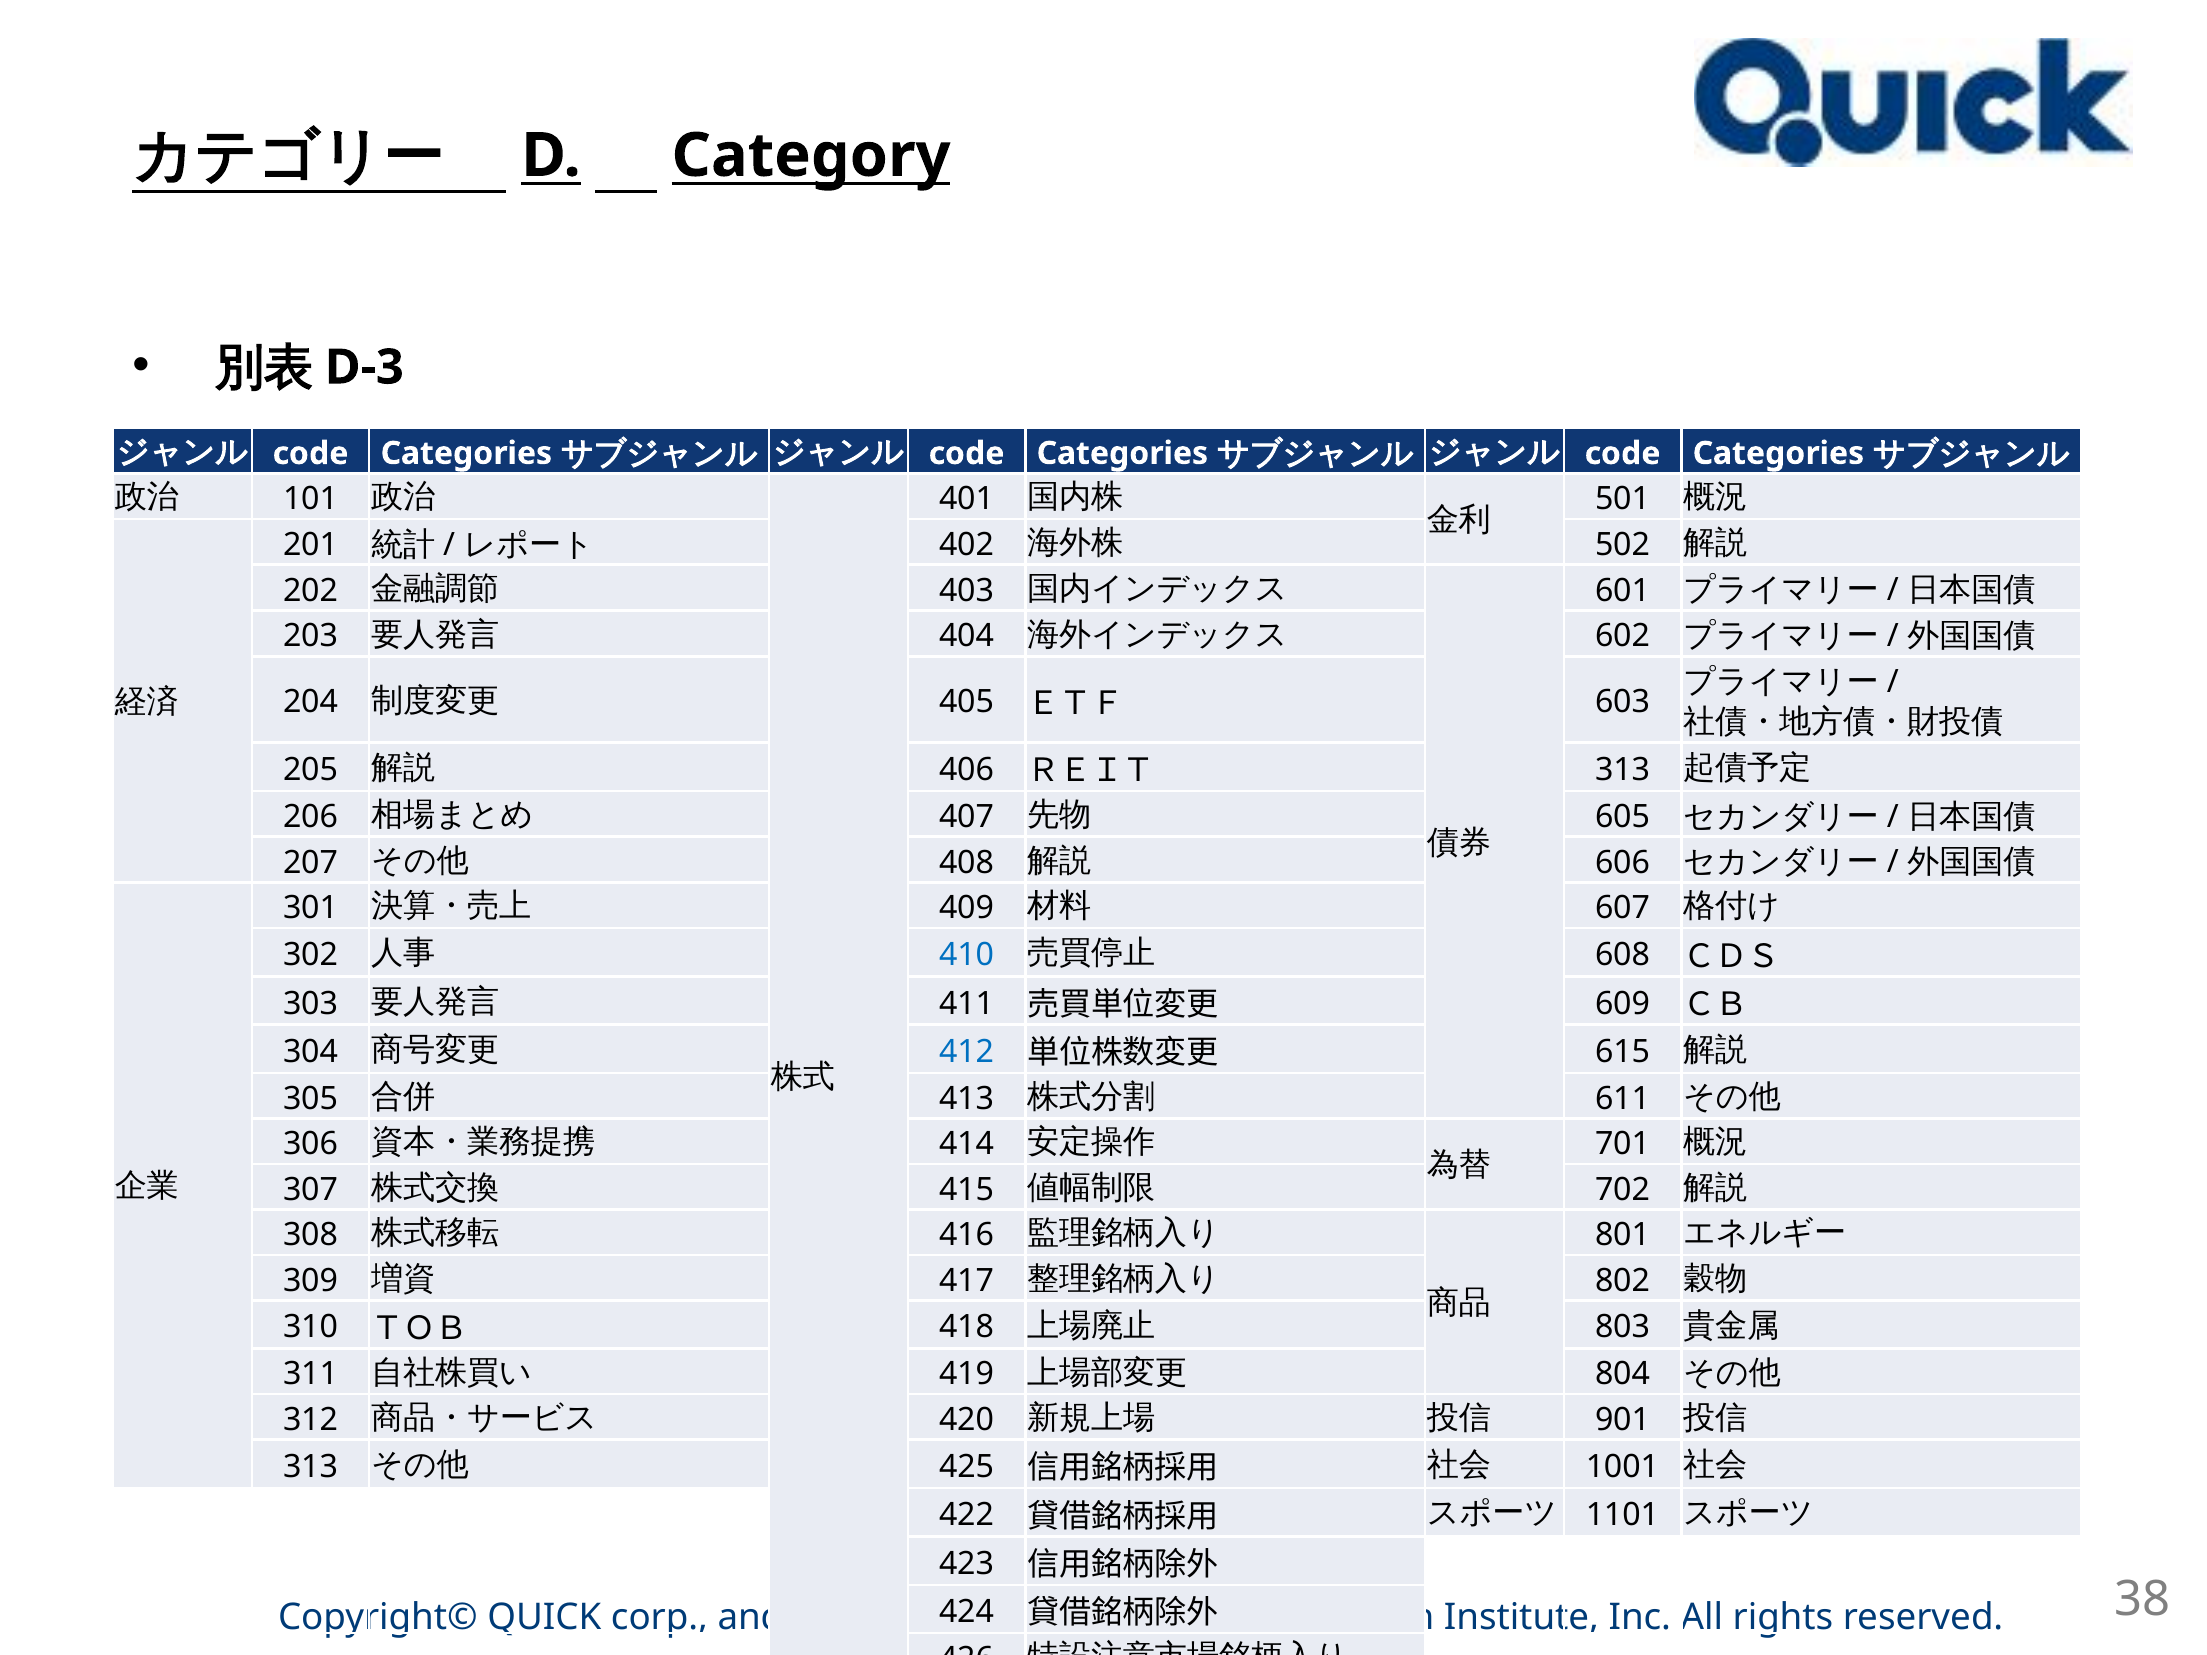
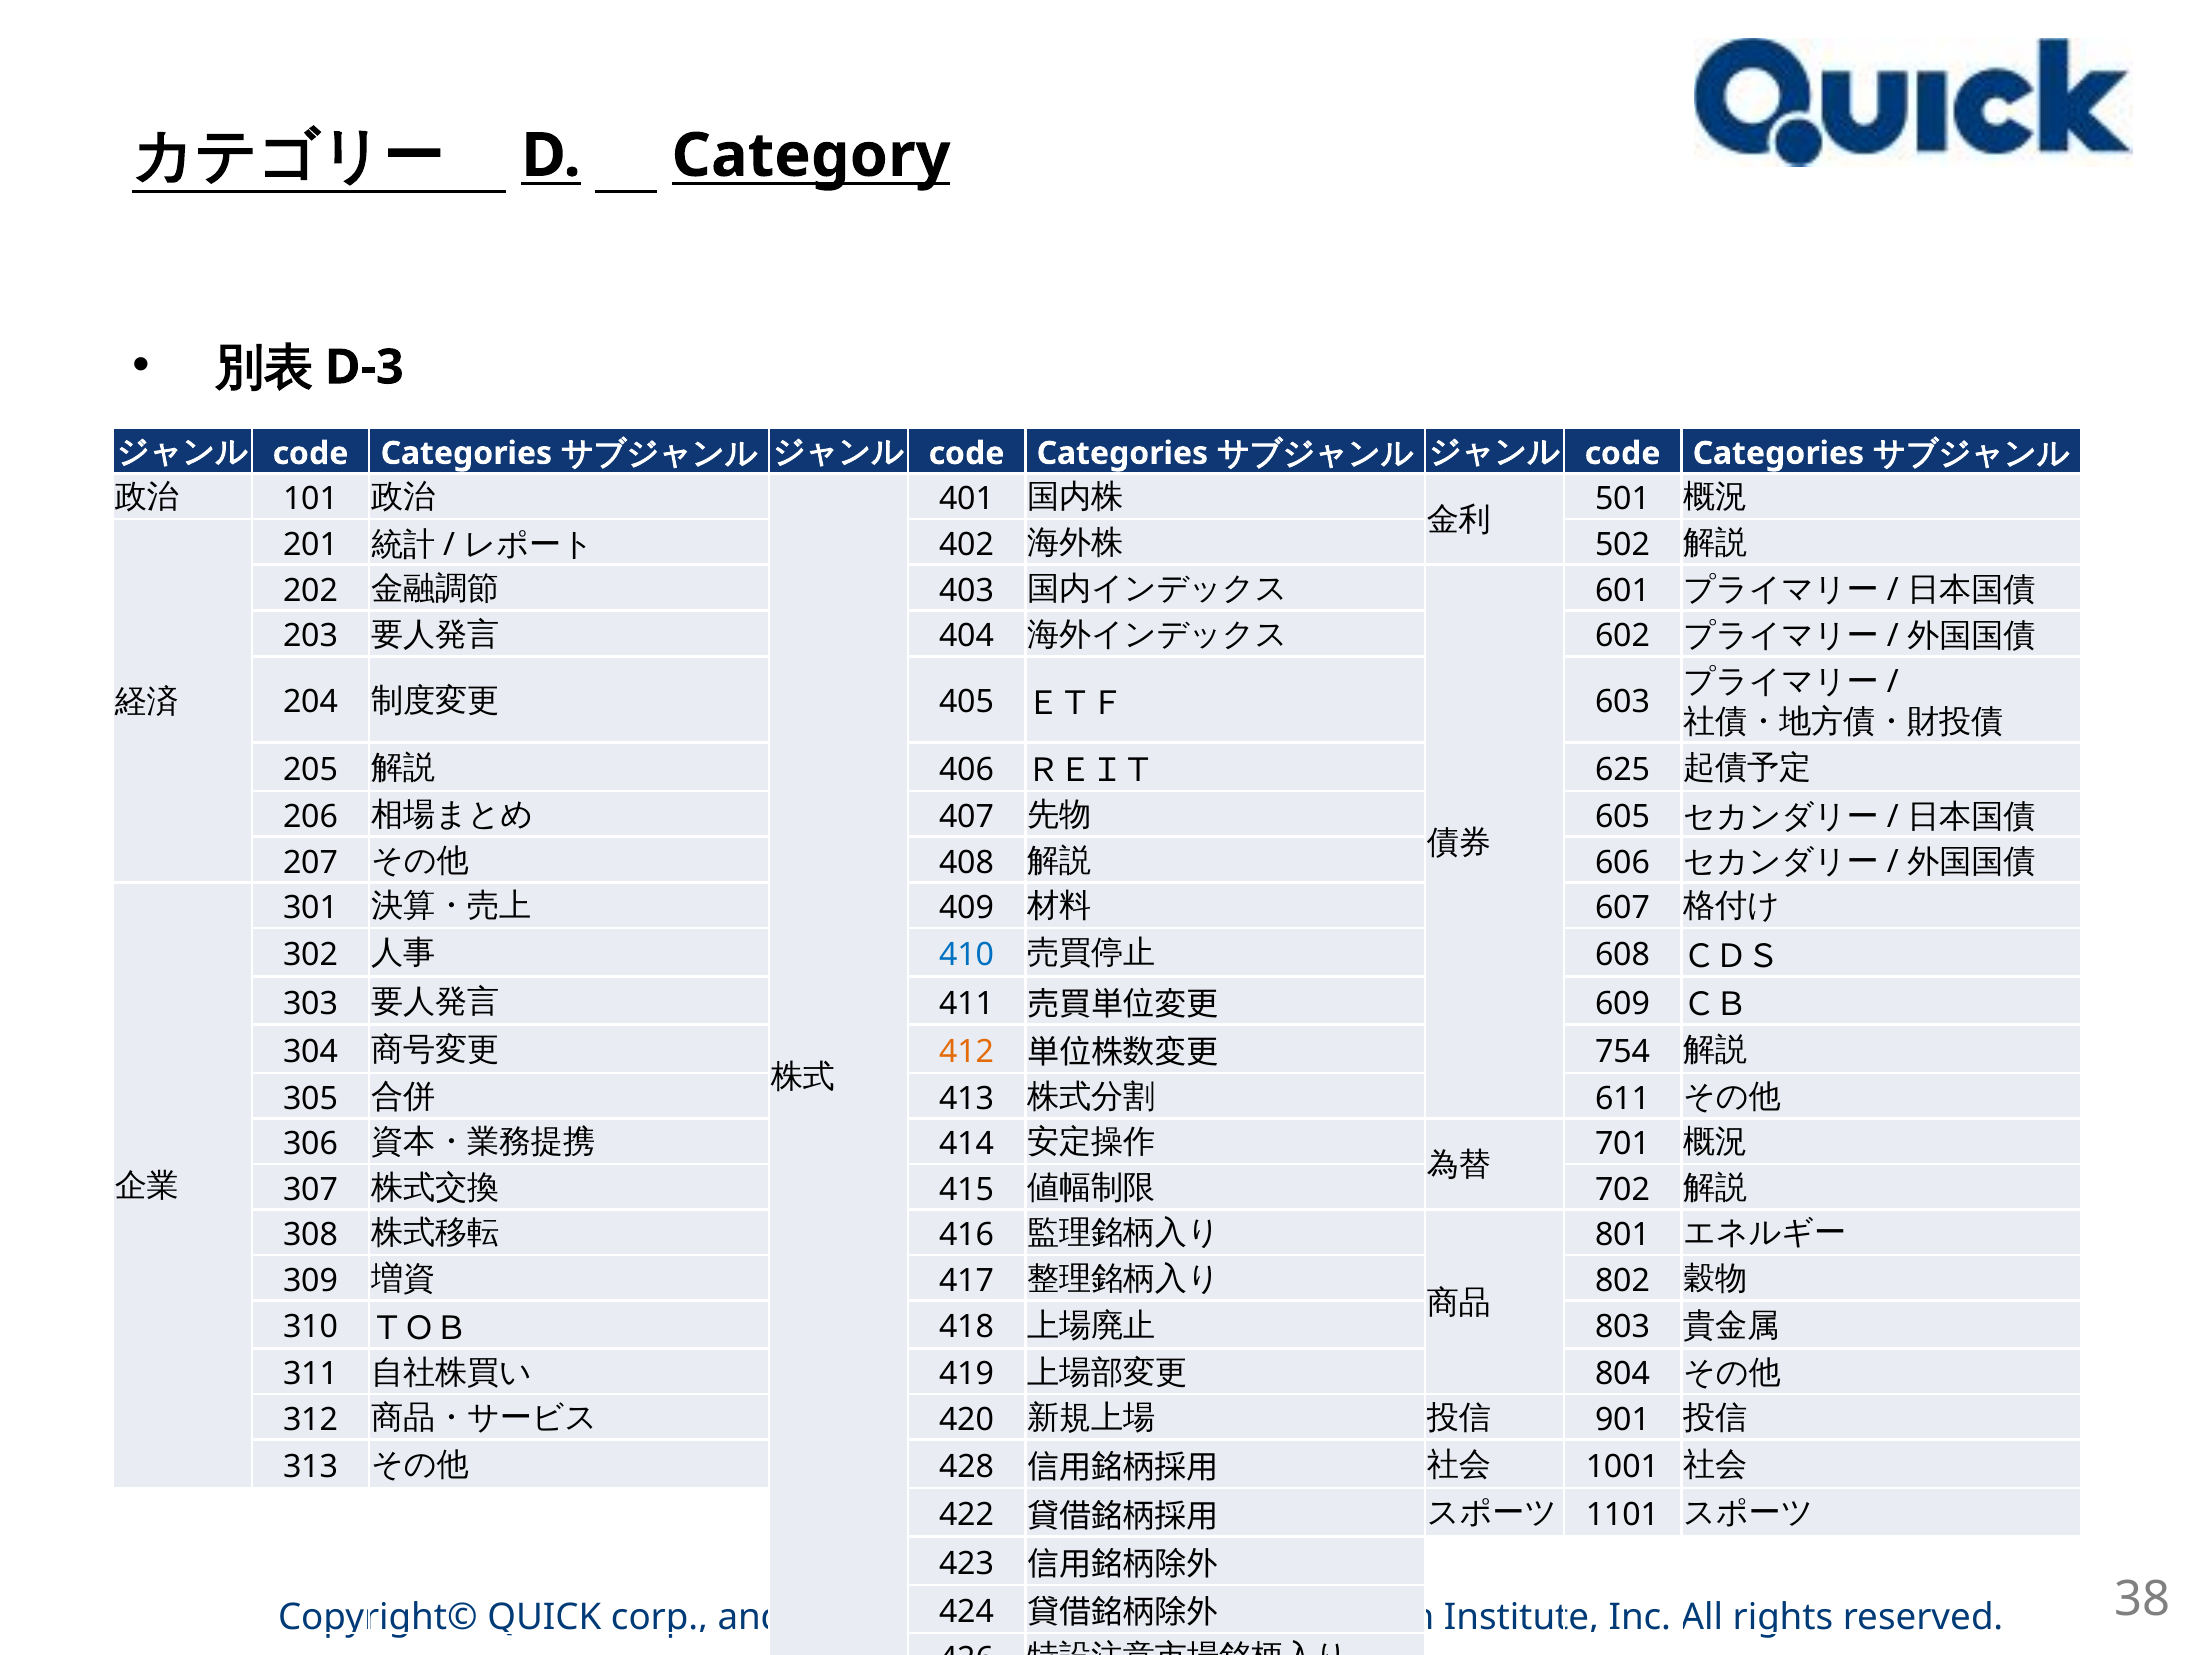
ＲＥＩＴ 313: 313 -> 625 (1623, 770)
412 colour: blue -> orange (967, 1052)
615: 615 -> 754 (1623, 1052)
425: 425 -> 428 (967, 1467)
